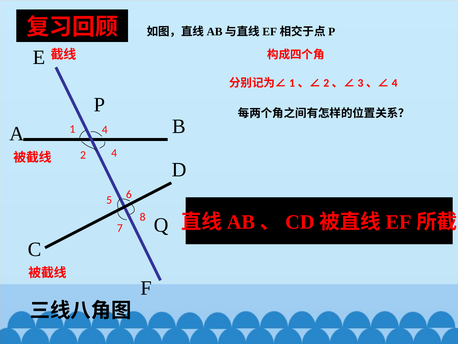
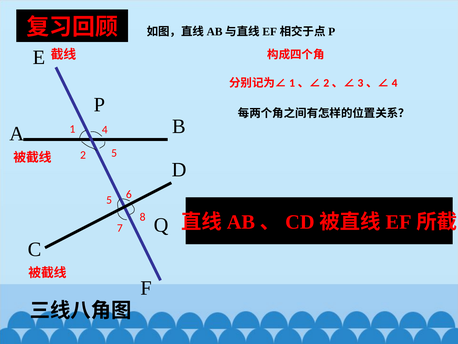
2 4: 4 -> 5 (114, 153)
